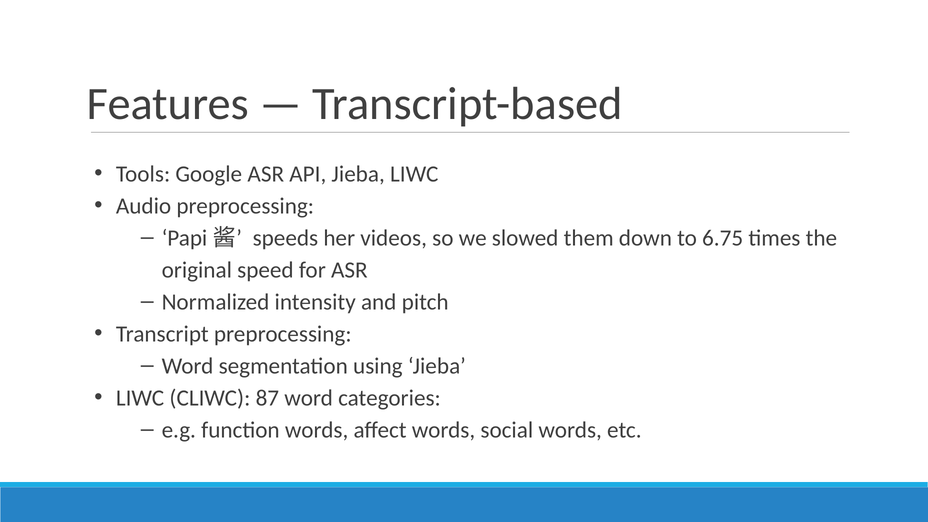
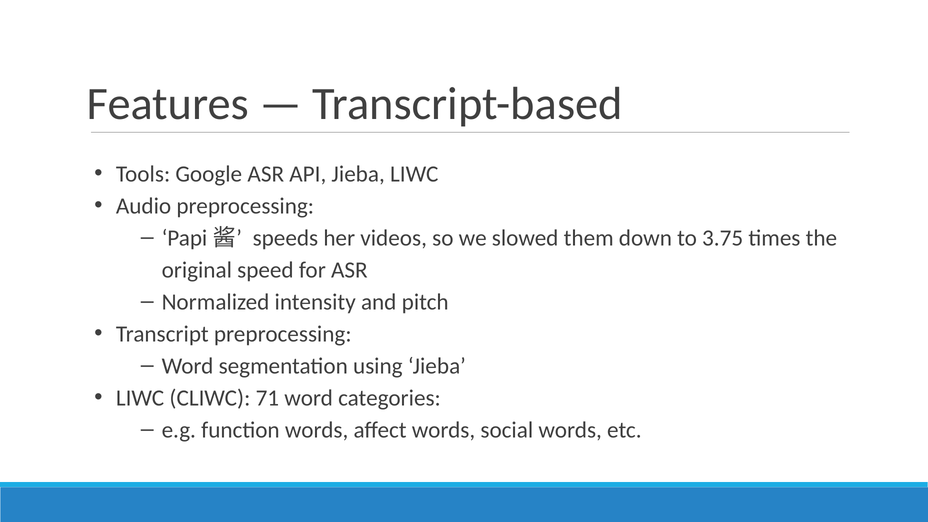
6.75: 6.75 -> 3.75 (723, 238)
87: 87 -> 71 (267, 398)
